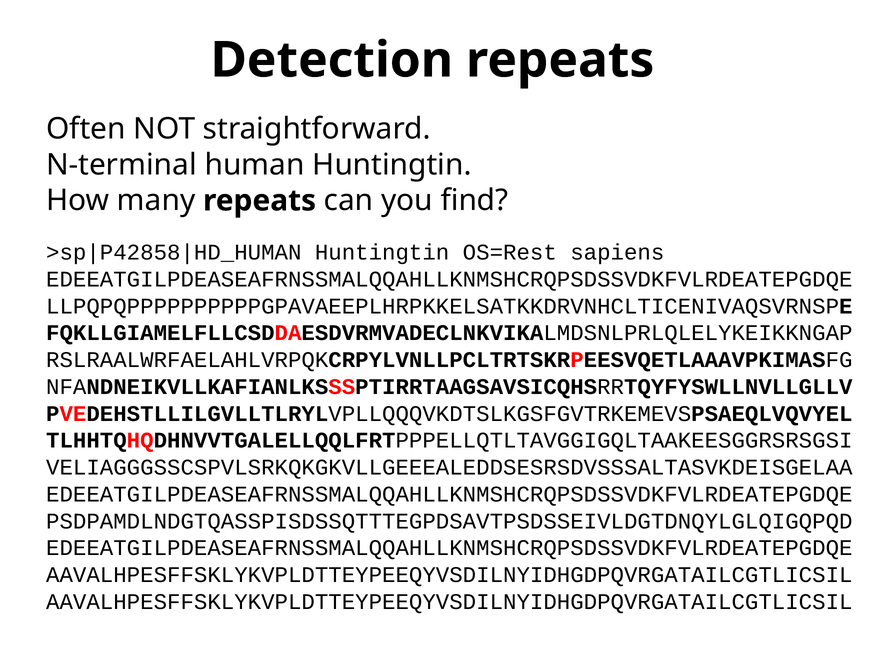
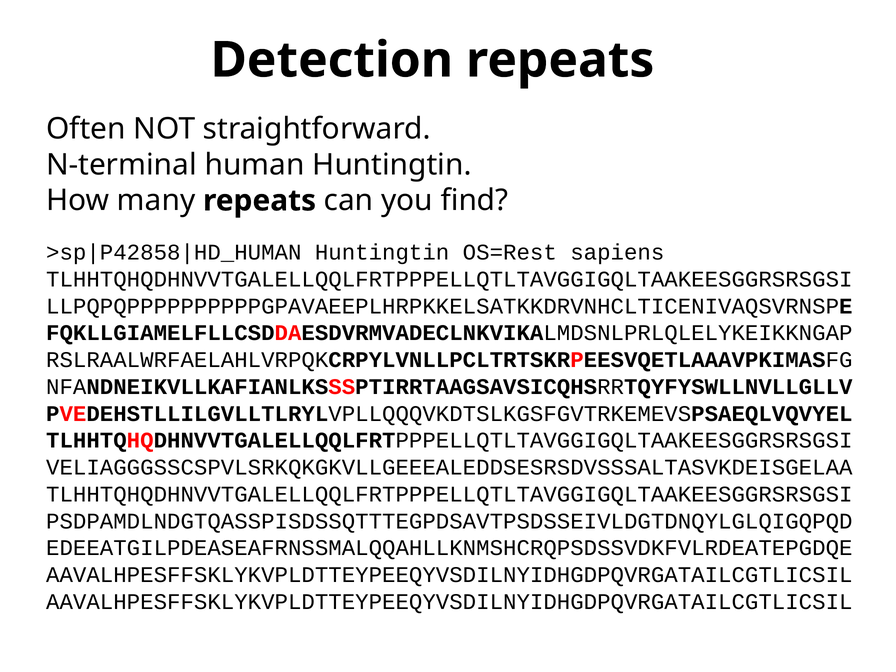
EDEEATGILPDEASEAFRNSSMALQQAHLLKNMSHCRQPSDSSVDKFVLRDEATEPGDQE: EDEEATGILPDEASEAFRNSSMALQQAHLLKNMSHCRQPSDSSVDKFVLRDEATEPGDQE -> TLHHTQHQDHNVVTGALELLQQLFRTPPPELLQTLTAVGGIGQLTAAKEESGGRSRSGSI (449, 279)
EDEEATGILPDEASEAFRNSSMALQQAHLLKNMSHCRQPSDSSVDKFVLRDEATEPGDQE: EDEEATGILPDEASEAFRNSSMALQQAHLLKNMSHCRQPSDSSVDKFVLRDEATEPGDQE -> TLHHTQHQDHNVVTGALELLQQLFRTPPPELLQTLTAVGGIGQLTAAKEESGGRSRSGSI (449, 494)
